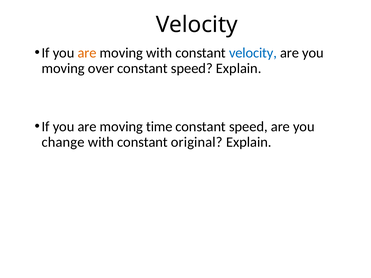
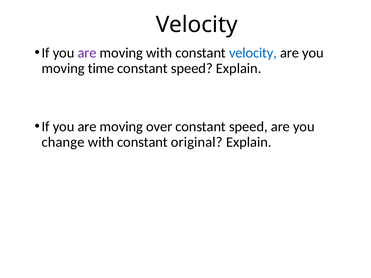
are colour: orange -> purple (87, 53)
over: over -> time (101, 68)
time: time -> over (159, 127)
